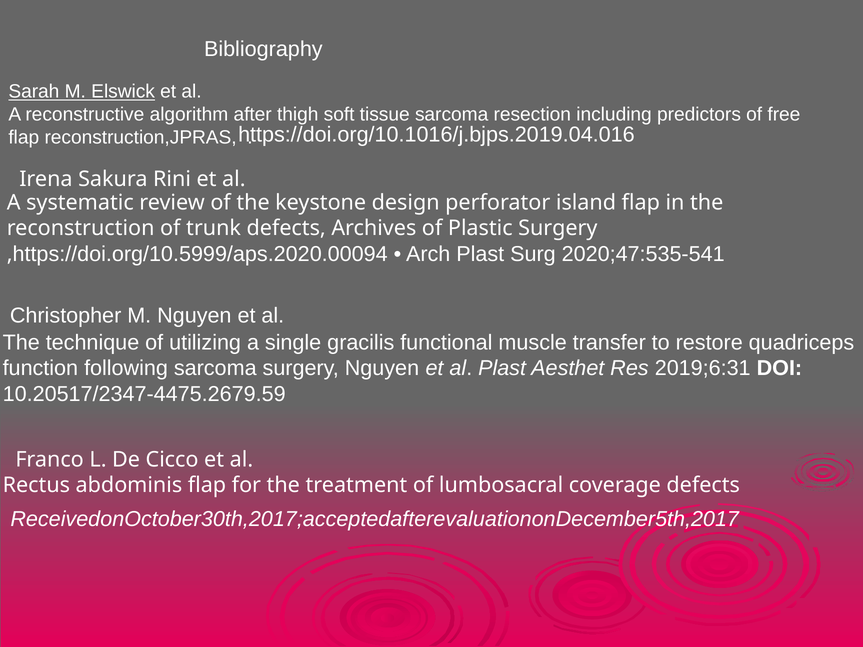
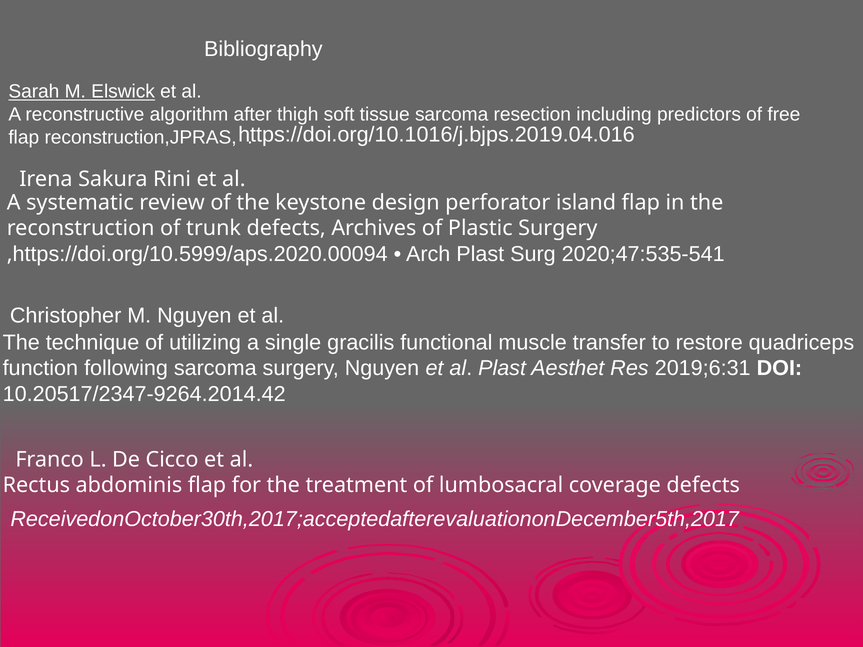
10.20517/2347-4475.2679.59: 10.20517/2347-4475.2679.59 -> 10.20517/2347-9264.2014.42 (144, 394)
